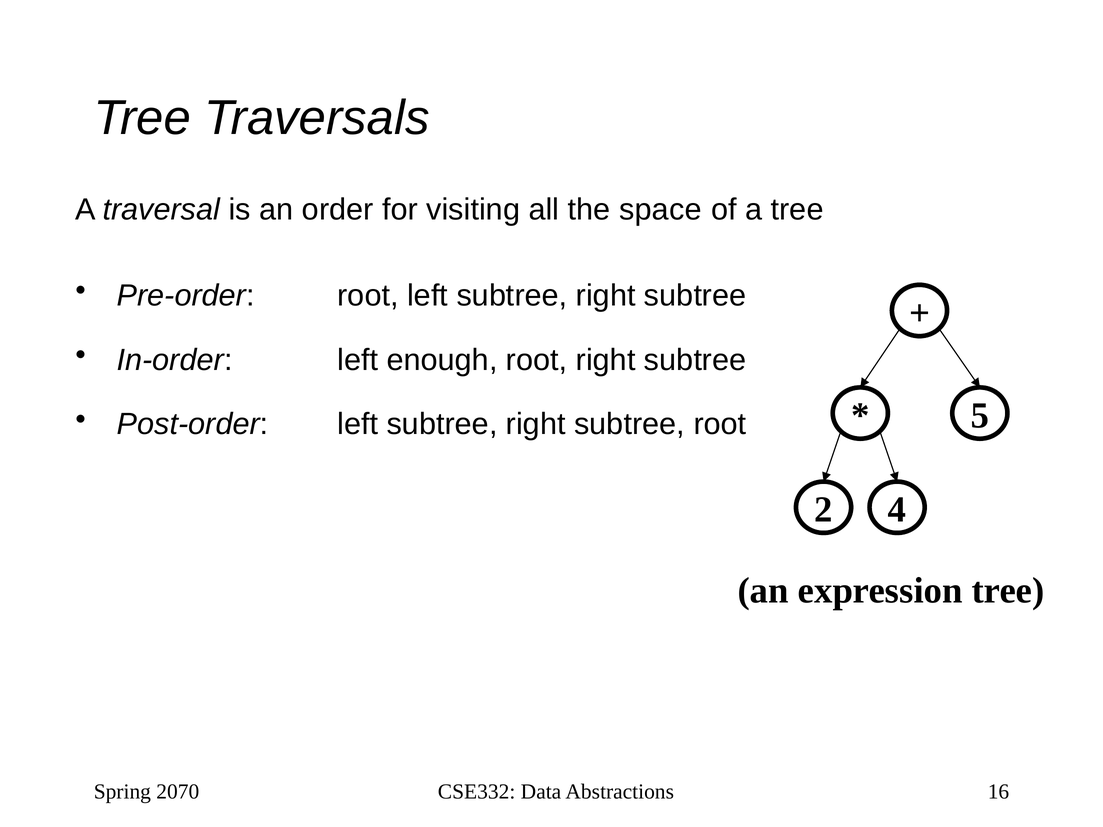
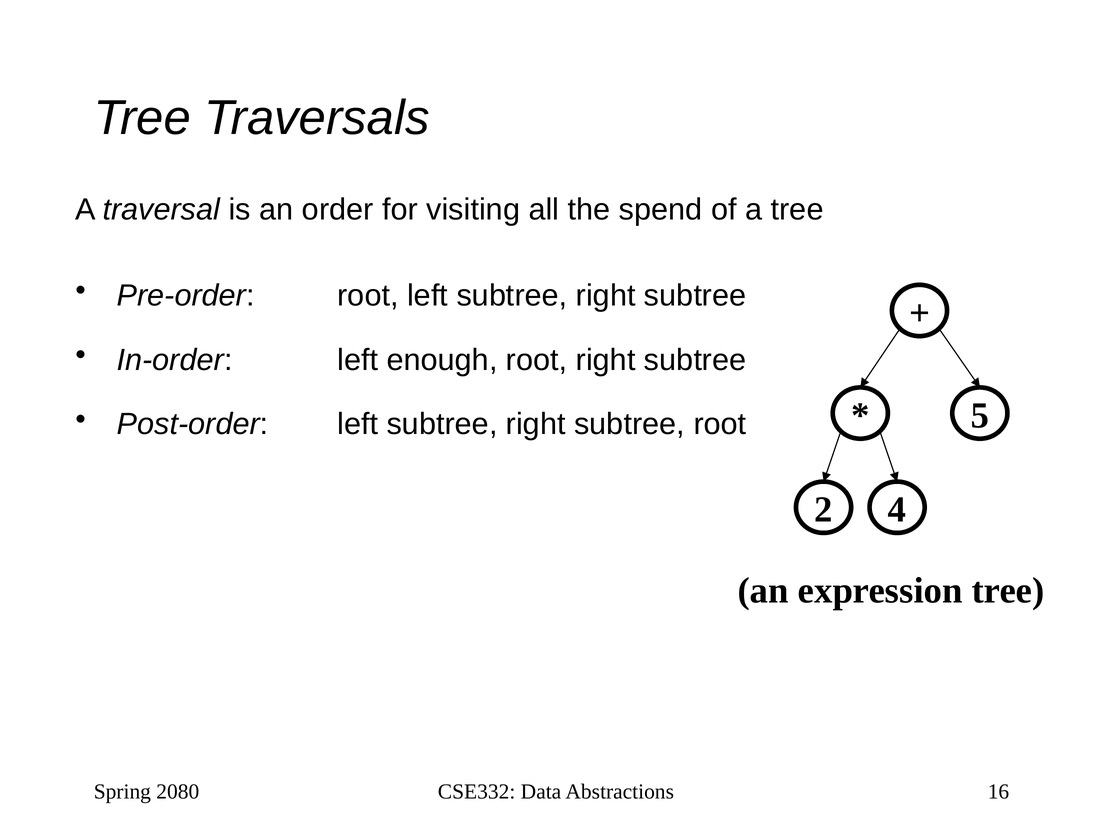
space: space -> spend (661, 210)
2070: 2070 -> 2080 (178, 792)
